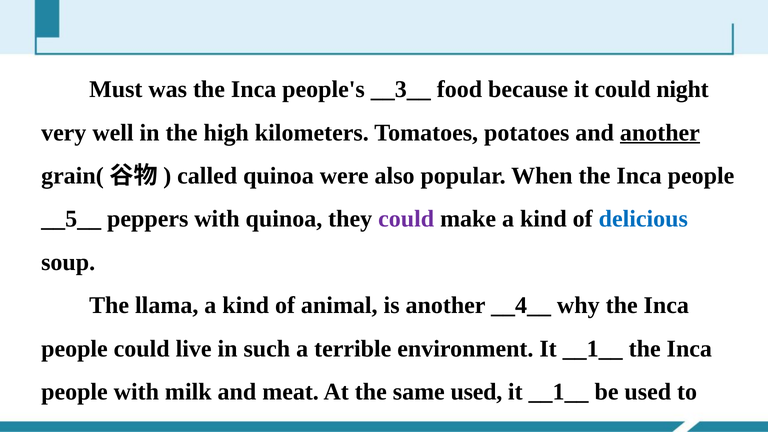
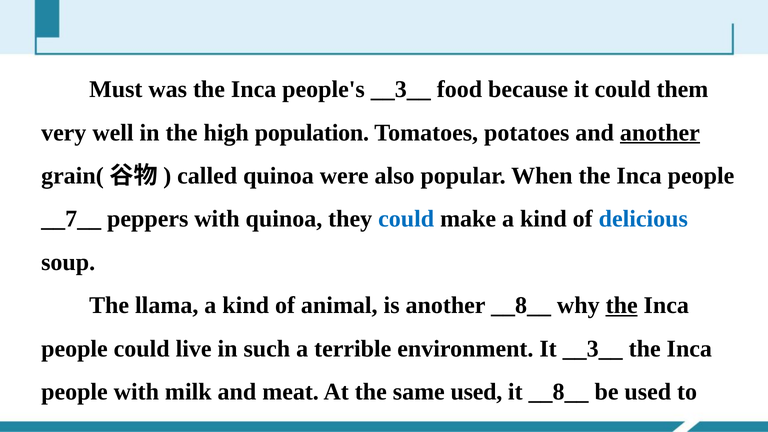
night: night -> them (682, 89)
kilometers: kilometers -> population (312, 133)
__5__: __5__ -> __7__ (71, 219)
could colour: purple -> blue (406, 219)
another __4__: __4__ -> __8__ (521, 305)
the underline: none -> present (622, 305)
environment It __1__: __1__ -> __3__ (593, 349)
__1__: __1__ -> __8__ (559, 392)
